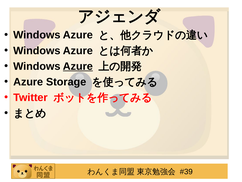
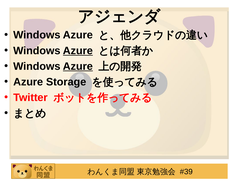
Azure underline: none -> present (78, 51)
